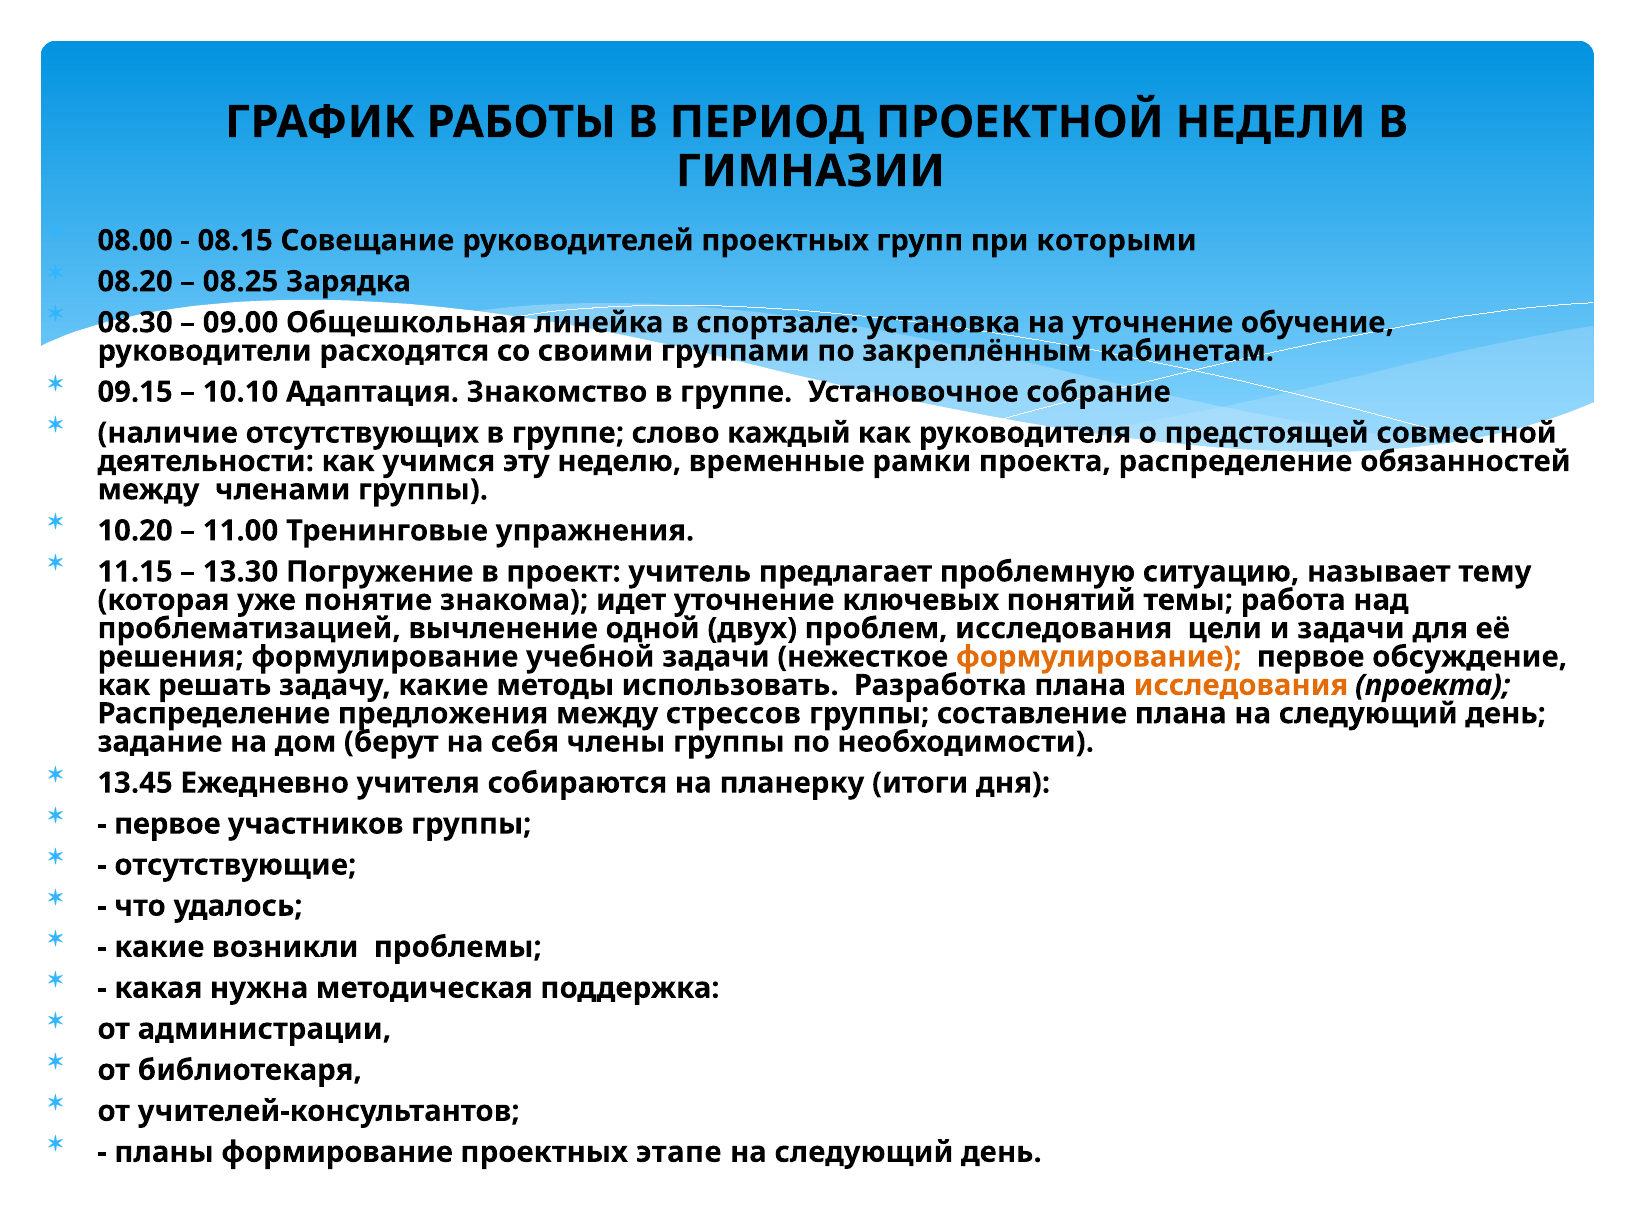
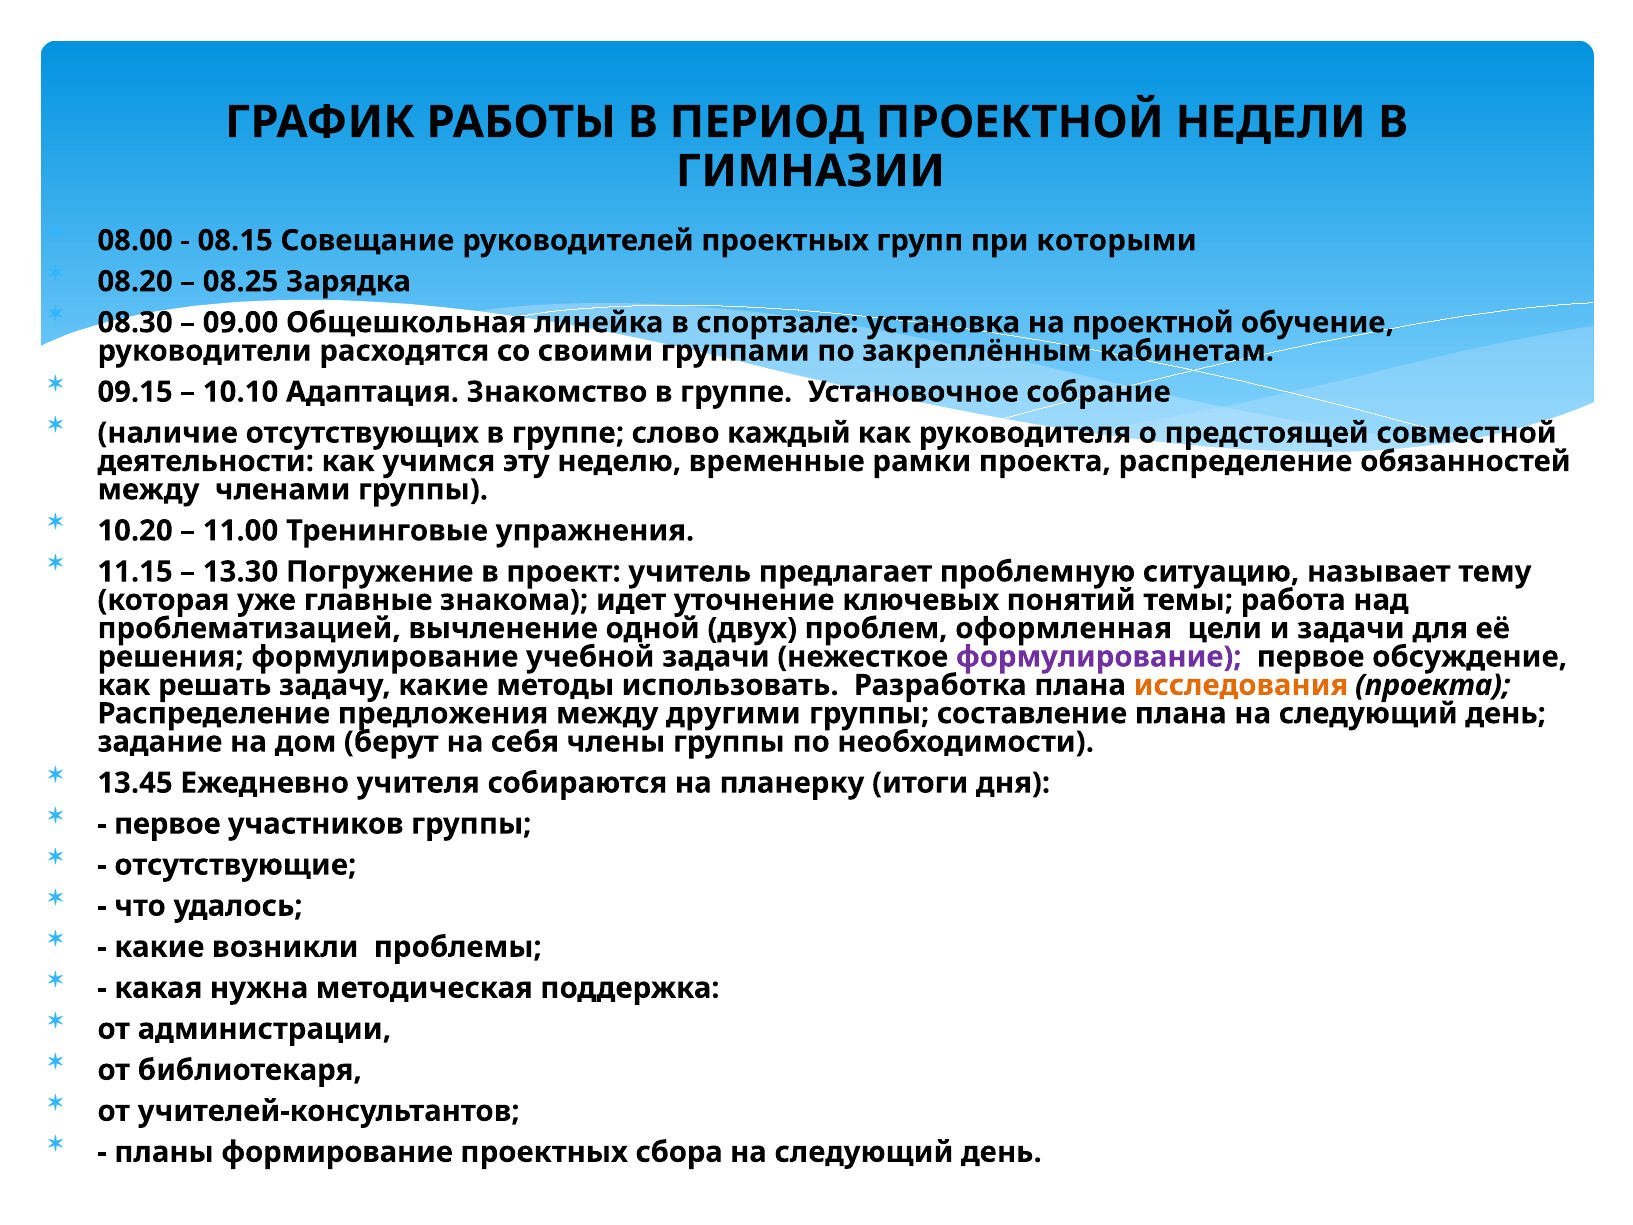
на уточнение: уточнение -> проектной (1153, 323)
понятие: понятие -> главные (368, 600)
проблем исследования: исследования -> оформленная (1064, 628)
формулирование colour: orange -> purple (1099, 657)
стрессов: стрессов -> другими (733, 713)
этапе: этапе -> сбора (679, 1152)
